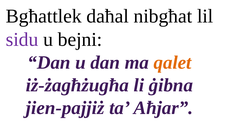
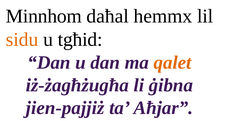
Bgħattlek: Bgħattlek -> Minnhom (44, 16)
nibgħat: nibgħat -> hemmx (163, 16)
sidu colour: purple -> orange (22, 40)
bejni: bejni -> tgħid (80, 40)
